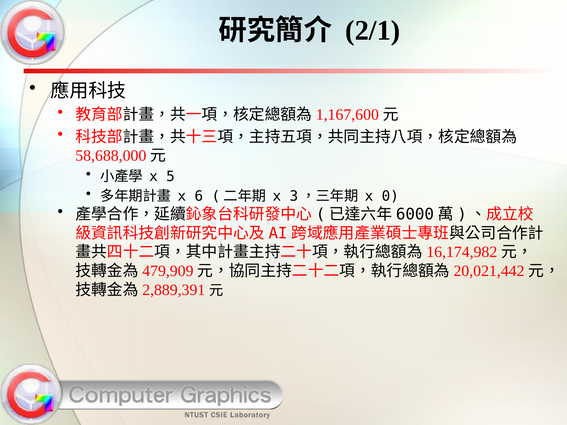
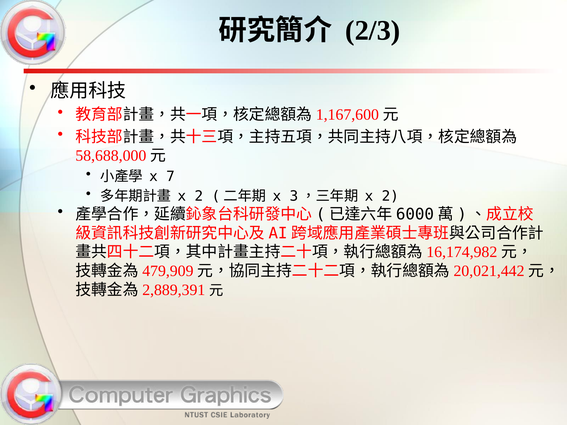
2/1: 2/1 -> 2/3 (373, 30)
5: 5 -> 7 (170, 176)
6: 6 -> 2 (199, 196)
0: 0 -> 2 (390, 196)
